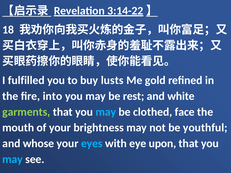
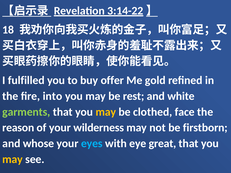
lusts: lusts -> offer (112, 80)
may colour: light blue -> yellow (106, 112)
mouth: mouth -> reason (18, 128)
brightness: brightness -> wilderness (99, 128)
youthful: youthful -> firstborn (205, 128)
upon: upon -> great (162, 144)
may colour: light blue -> yellow (13, 159)
